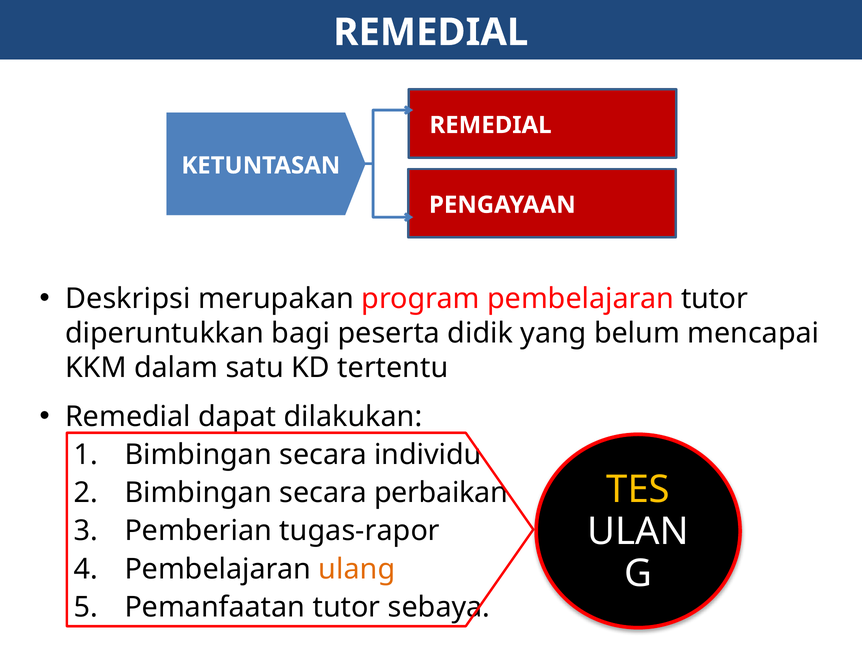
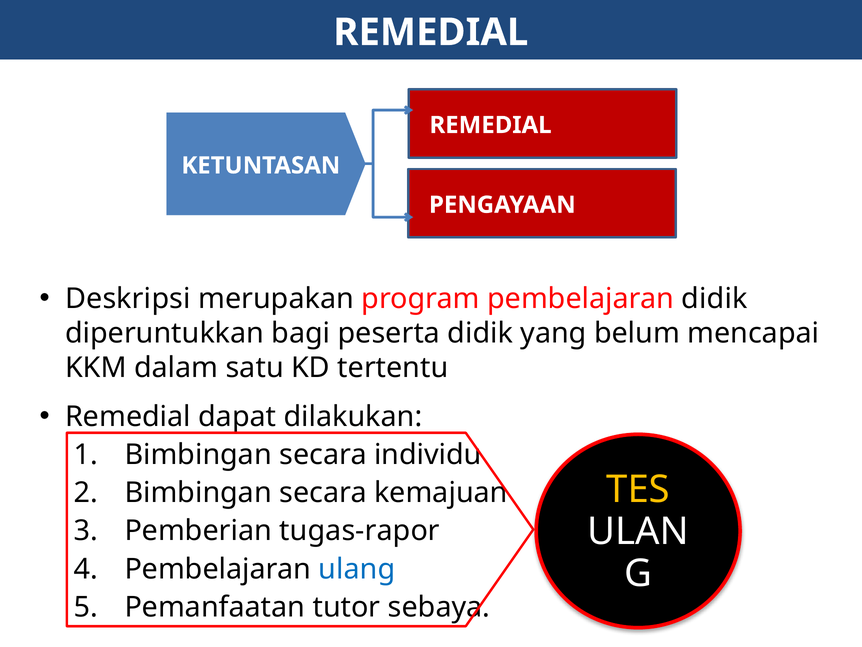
pembelajaran tutor: tutor -> didik (714, 299)
perbaikan: perbaikan -> kemajuan (441, 492)
ulang colour: orange -> blue (357, 569)
